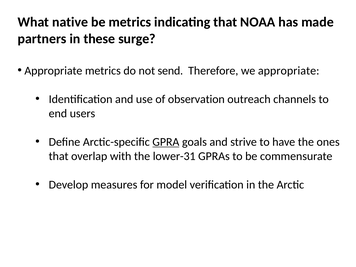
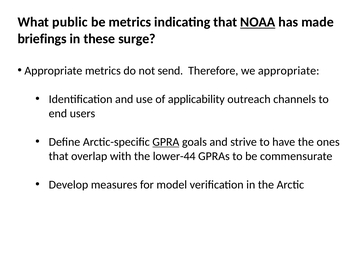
native: native -> public (70, 22)
NOAA underline: none -> present (258, 22)
partners: partners -> briefings (42, 39)
observation: observation -> applicability (196, 99)
lower-31: lower-31 -> lower-44 (174, 156)
